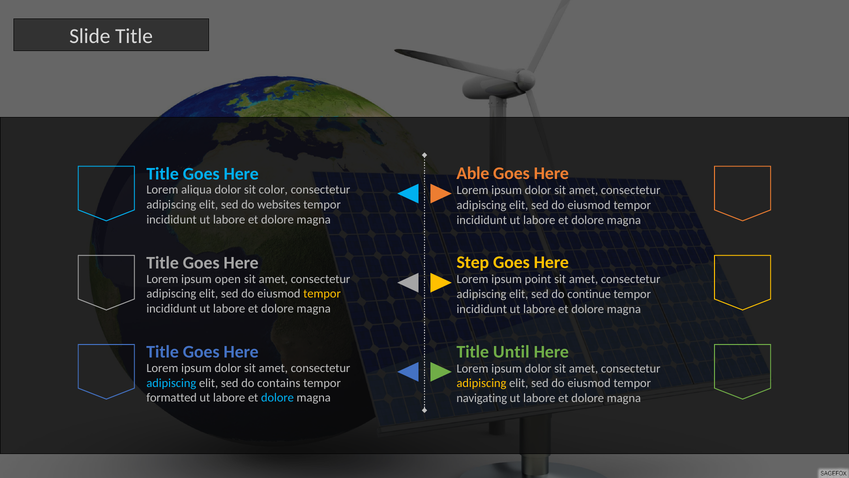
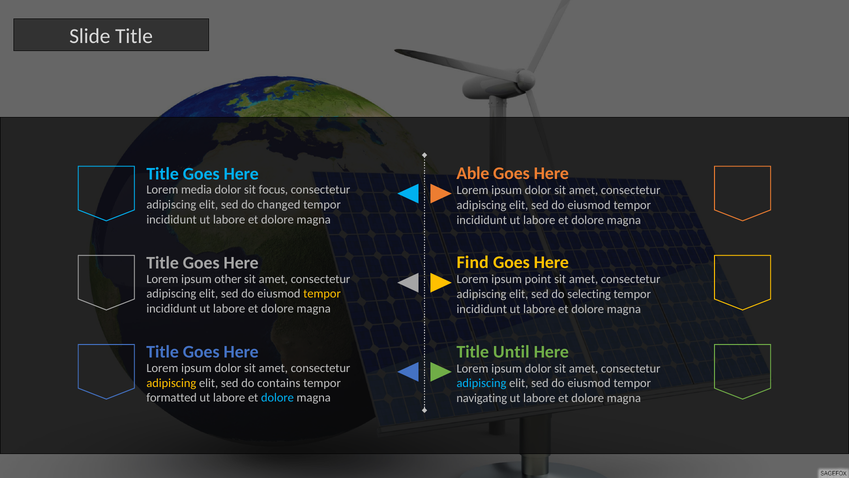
aliqua: aliqua -> media (197, 190)
color: color -> focus (273, 190)
websites: websites -> changed (279, 205)
Step: Step -> Find (473, 262)
open: open -> other (228, 279)
continue: continue -> selecting (589, 294)
adipiscing colour: light blue -> yellow (171, 383)
adipiscing colour: yellow -> light blue (481, 383)
